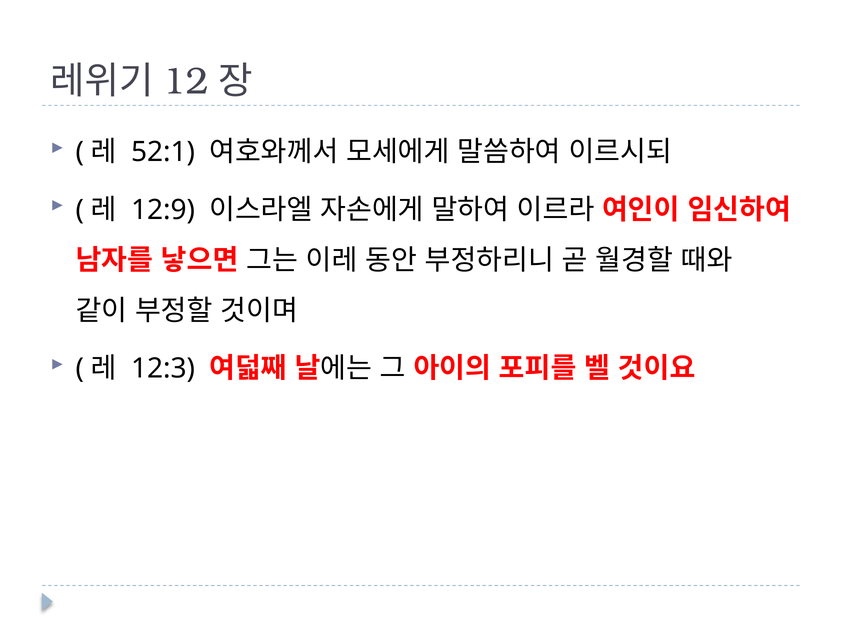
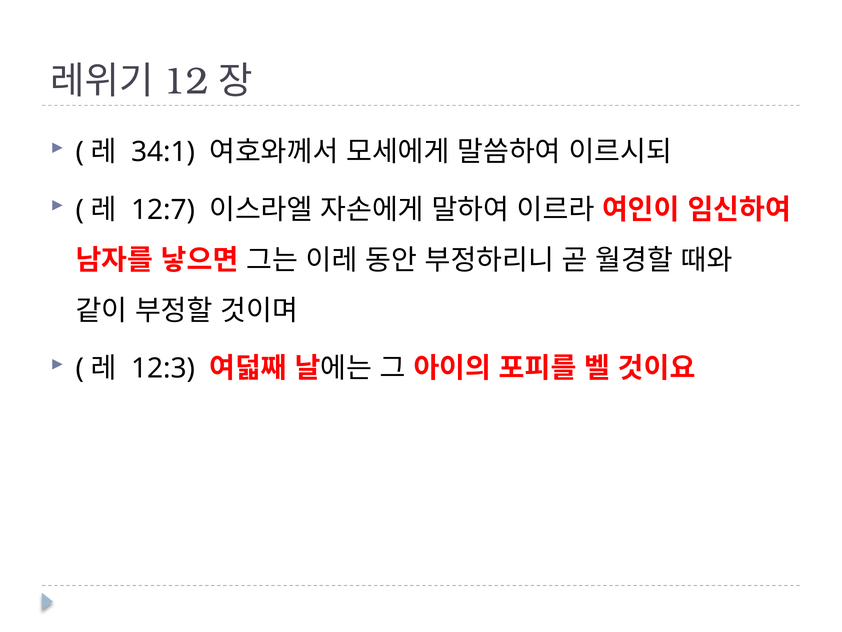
52:1: 52:1 -> 34:1 (163, 152)
12:9: 12:9 -> 12:7 (163, 210)
